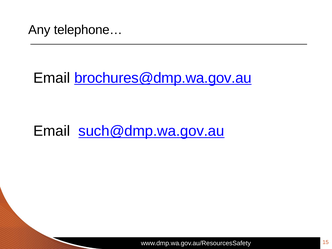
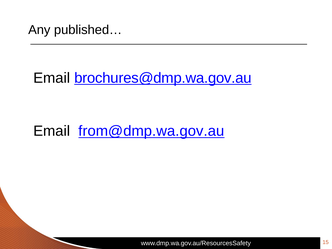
telephone…: telephone… -> published… (88, 30)
such@dmp.wa.gov.au: such@dmp.wa.gov.au -> from@dmp.wa.gov.au (151, 131)
